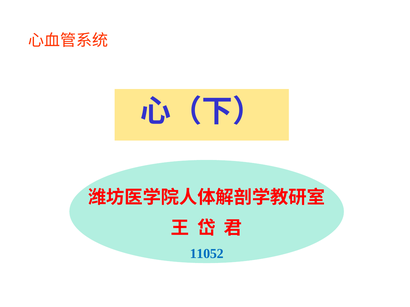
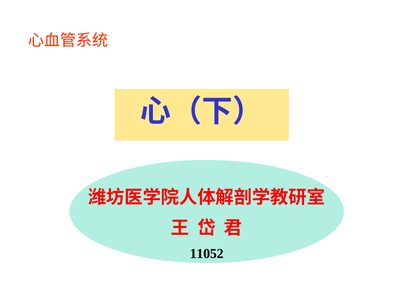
11052 colour: blue -> black (207, 254)
